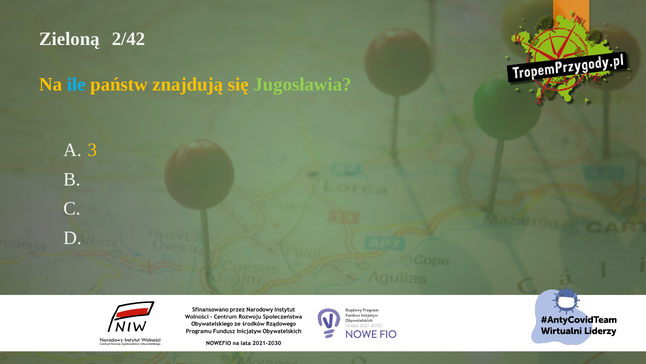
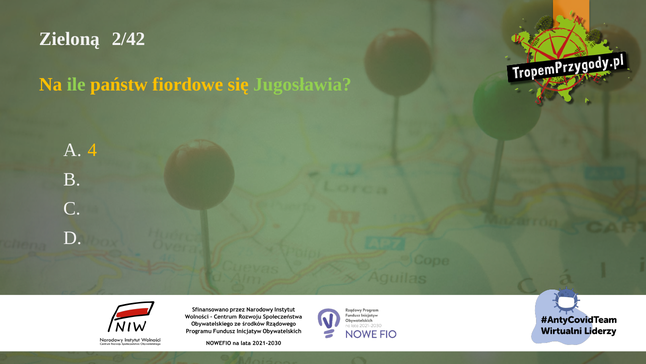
ile colour: light blue -> light green (76, 84)
znajdują: znajdują -> fiordowe (188, 84)
3: 3 -> 4 (92, 150)
